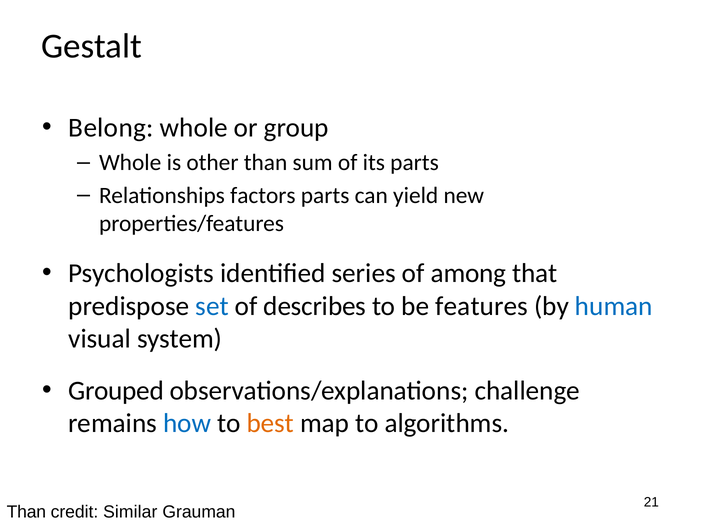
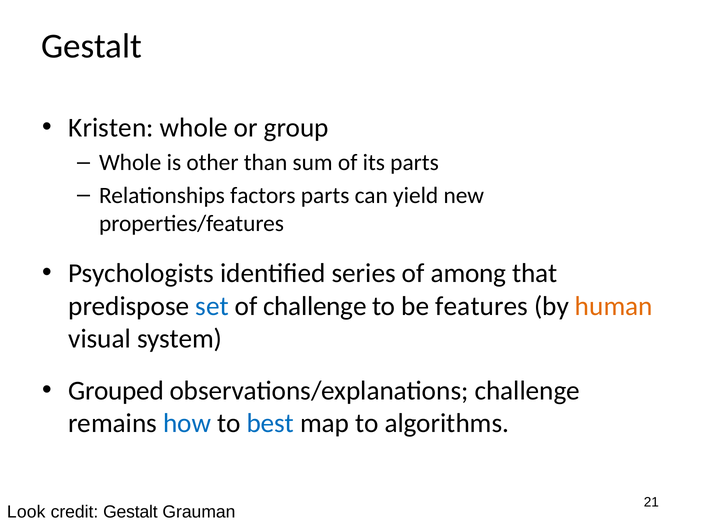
Belong: Belong -> Kristen (111, 128)
of describes: describes -> challenge (315, 306)
human colour: blue -> orange (614, 306)
best colour: orange -> blue (270, 423)
Than: Than -> Look (26, 512)
credit Similar: Similar -> Gestalt (130, 512)
